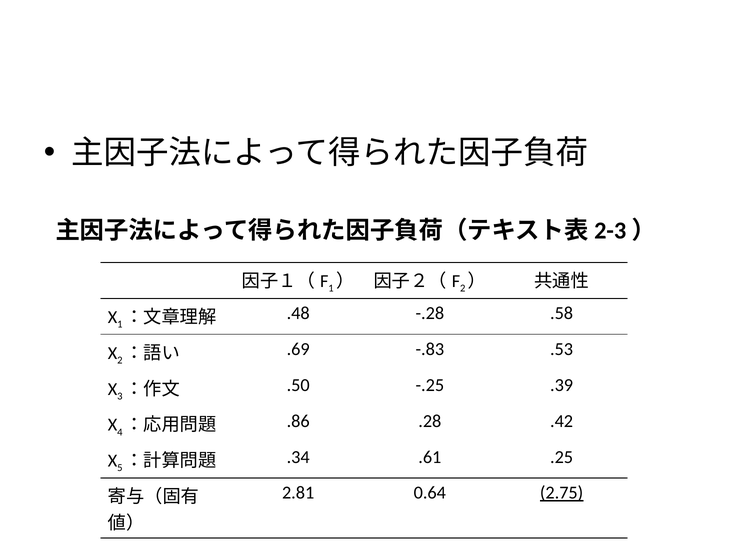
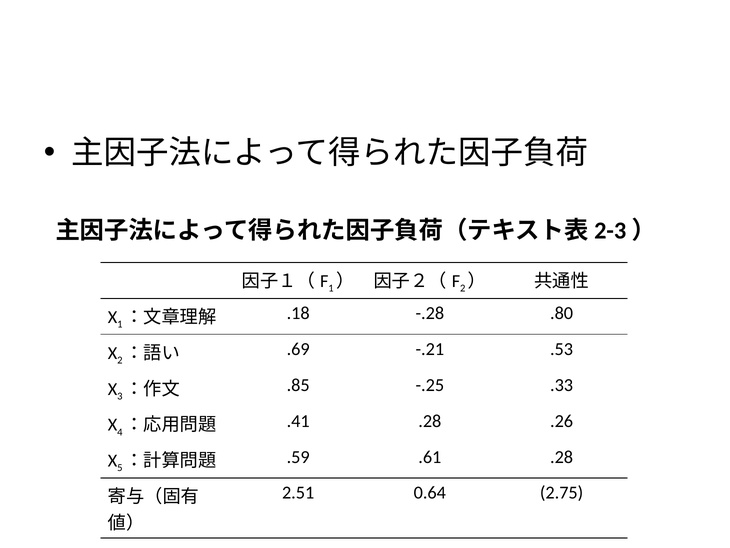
.48: .48 -> .18 (298, 313)
.58: .58 -> .80 (562, 313)
-.83: -.83 -> -.21 (430, 349)
.50: .50 -> .85 (298, 385)
.39: .39 -> .33 (562, 385)
.86: .86 -> .41 (298, 421)
.42: .42 -> .26 (562, 421)
.34: .34 -> .59 (298, 457)
.61 .25: .25 -> .28 (562, 457)
2.81: 2.81 -> 2.51 (298, 492)
2.75 underline: present -> none (562, 492)
